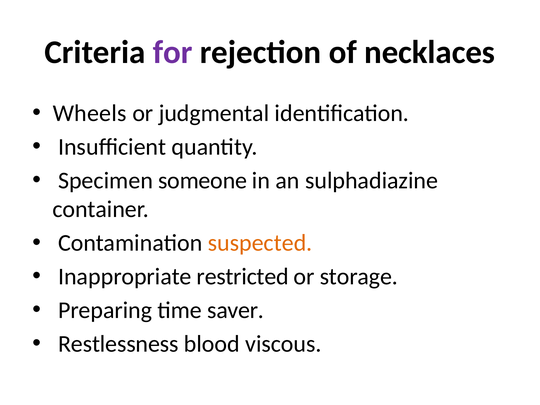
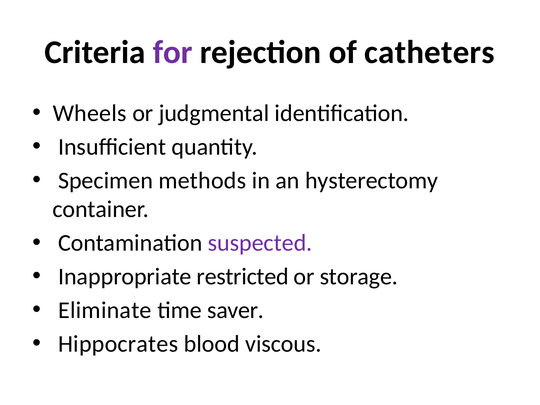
necklaces: necklaces -> catheters (429, 52)
someone: someone -> methods (202, 181)
sulphadiazine: sulphadiazine -> hysterectomy (372, 181)
suspected colour: orange -> purple (260, 243)
Preparing: Preparing -> Eliminate (105, 310)
Restlessness: Restlessness -> Hippocrates (118, 344)
